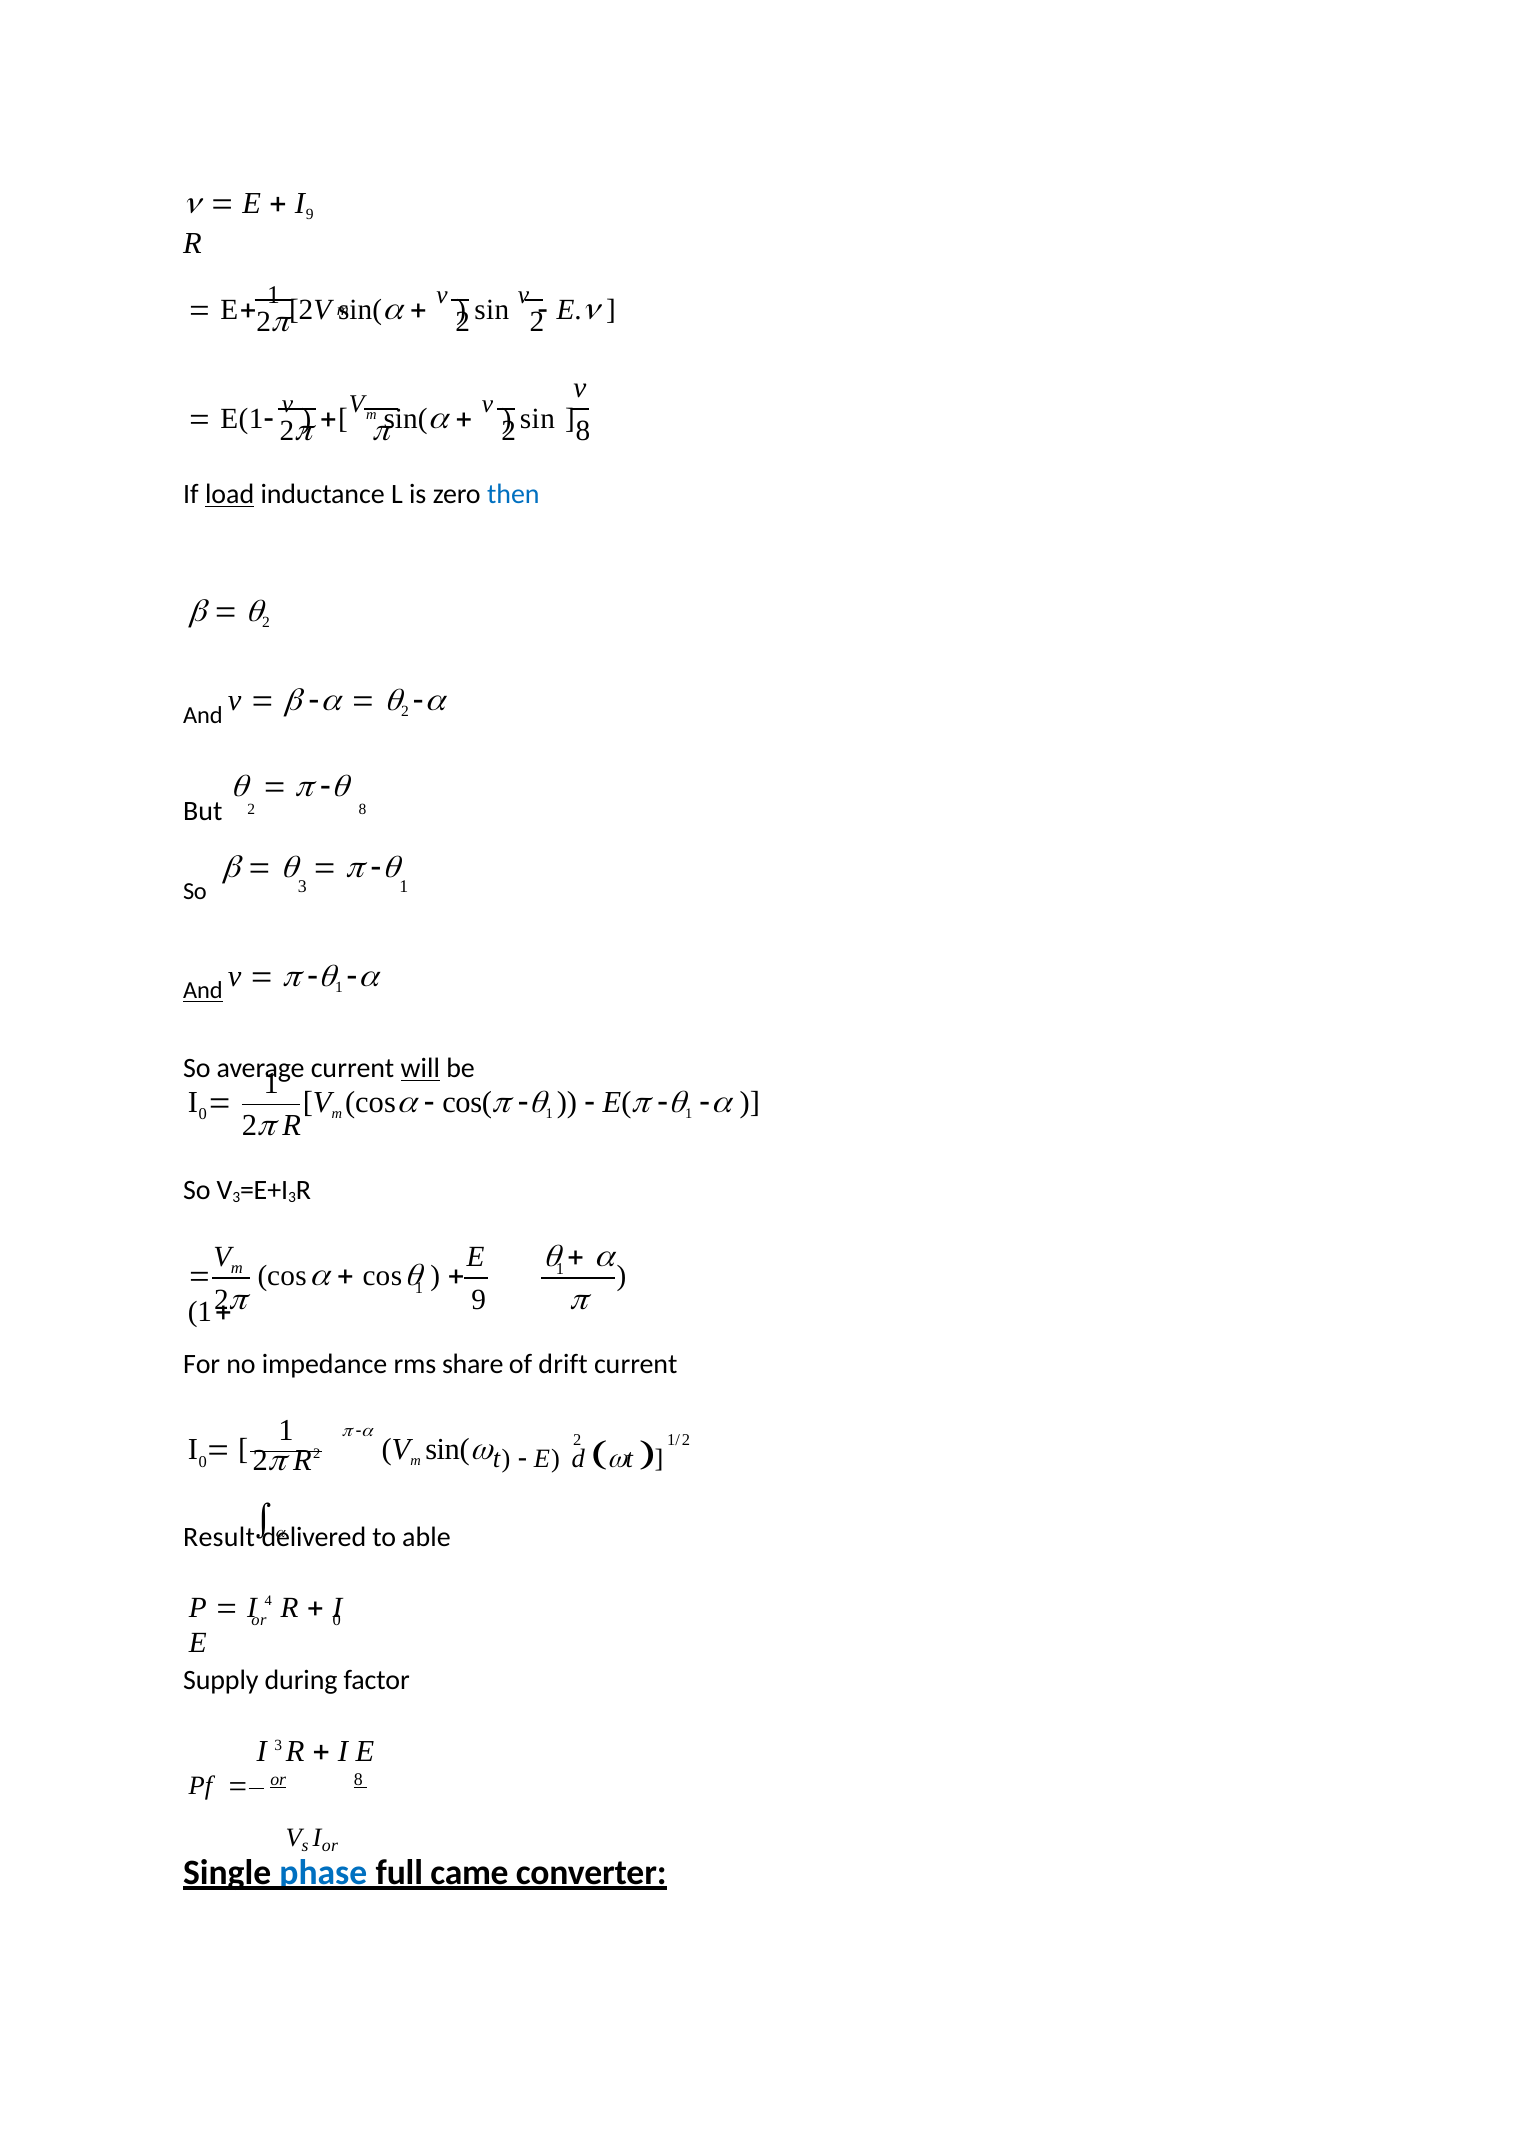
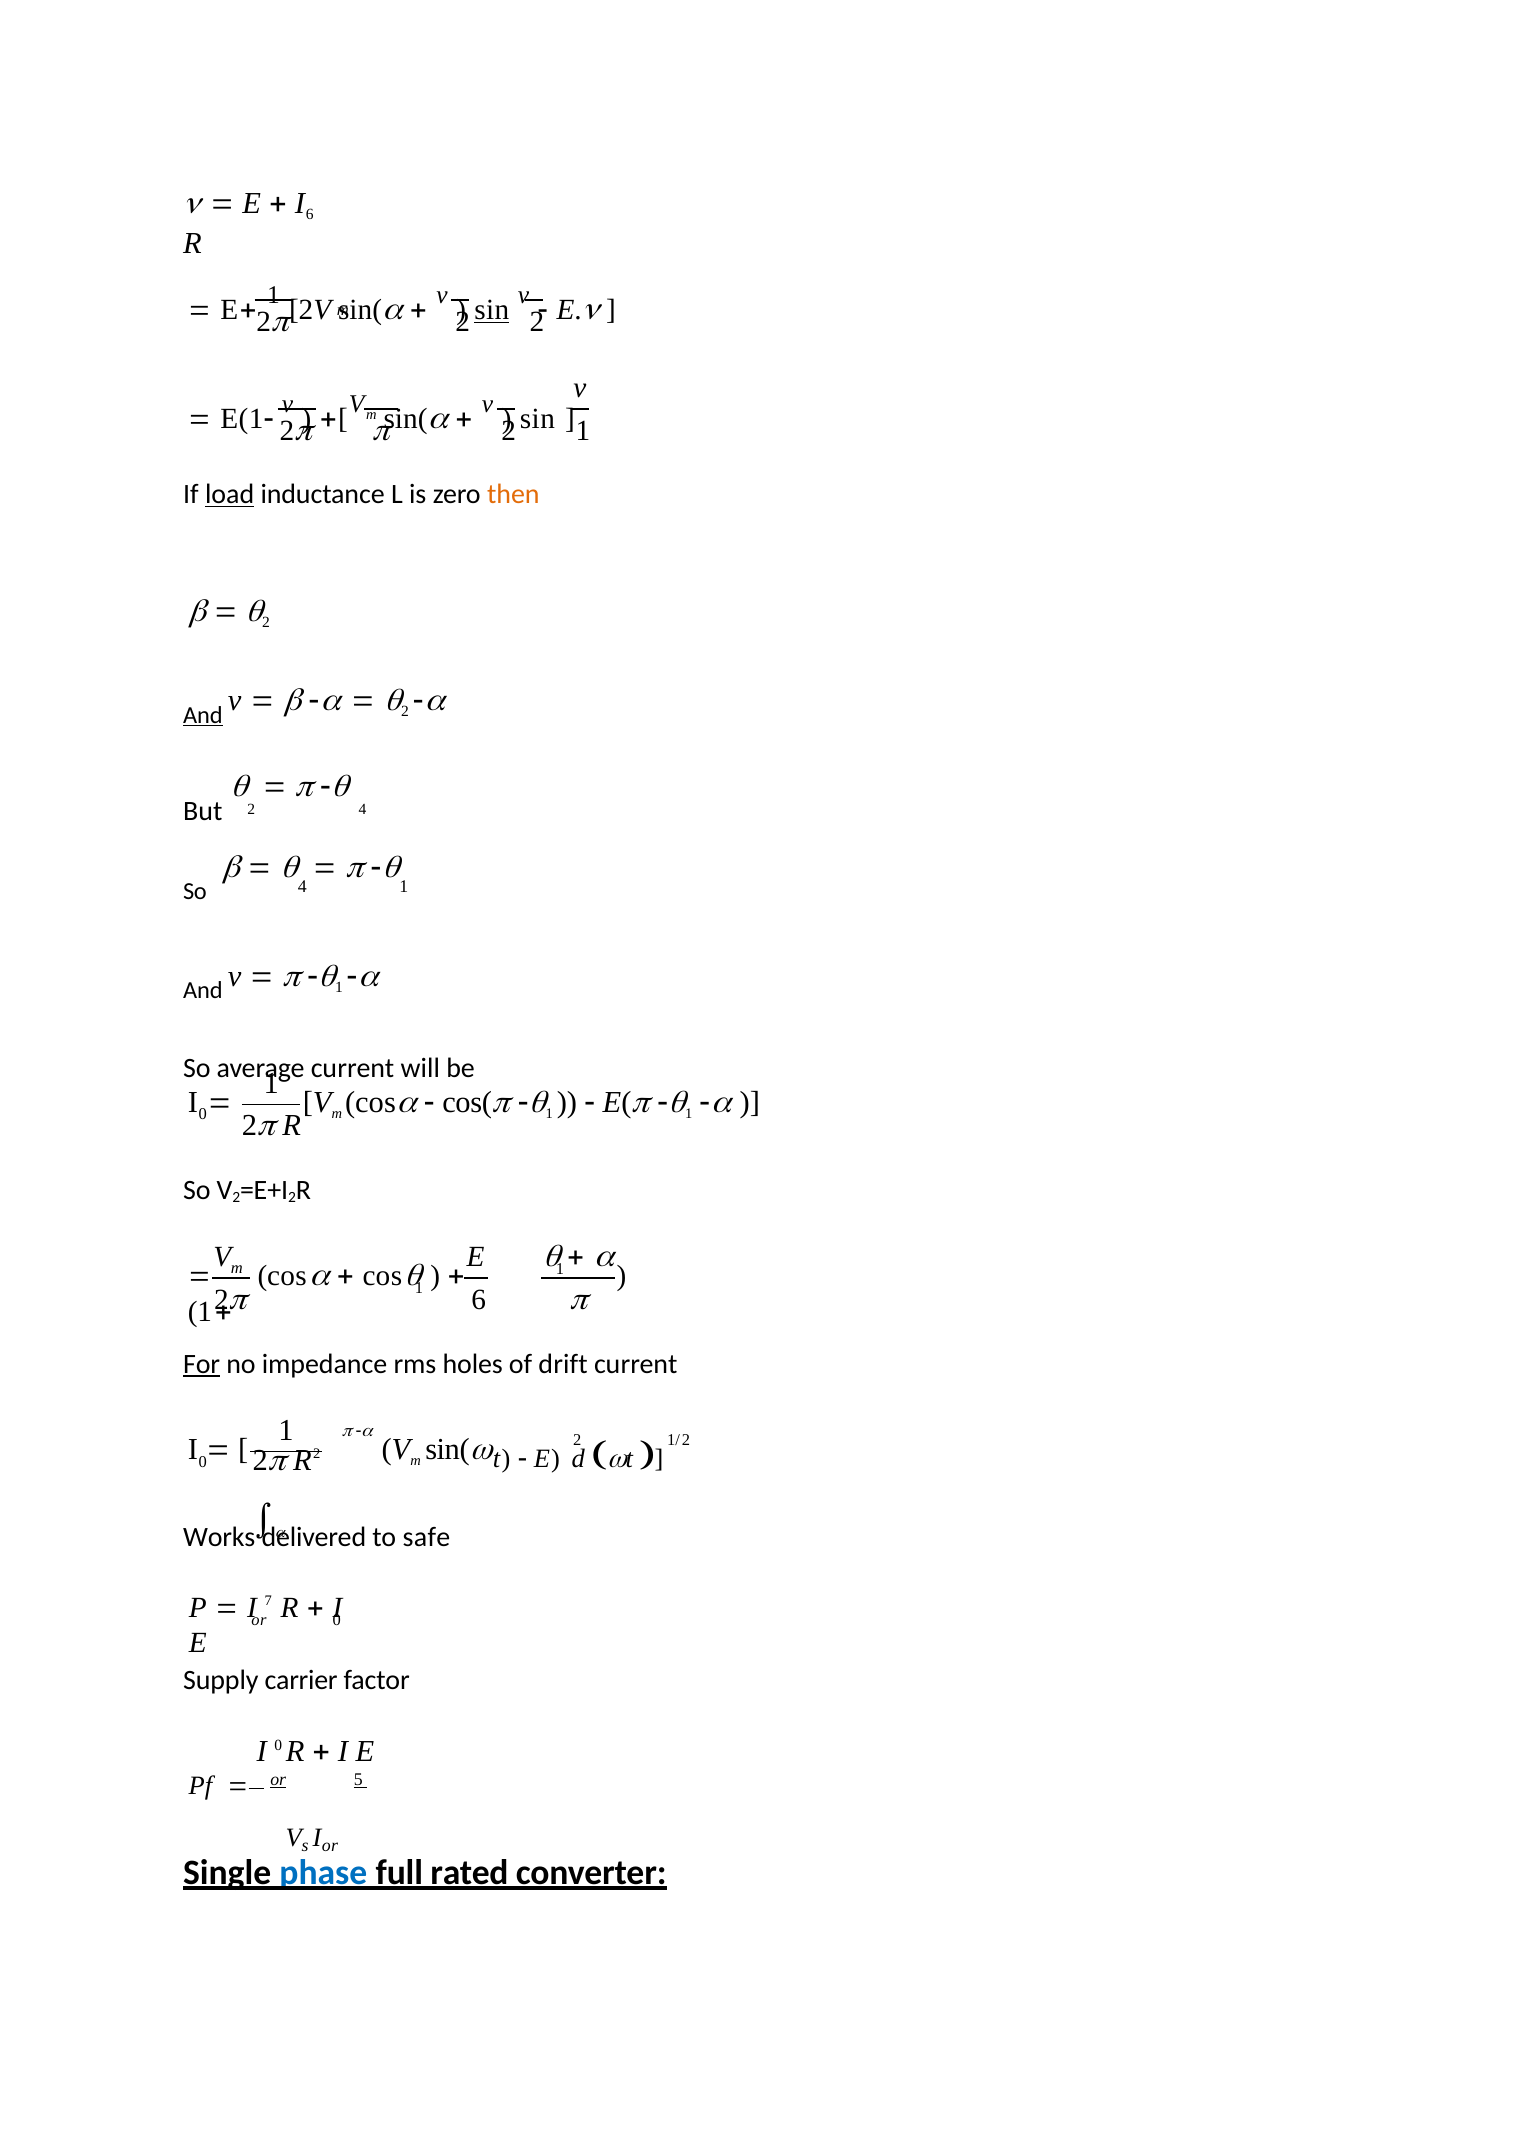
I 9: 9 -> 6 (310, 215)
sin underline: none -> present (492, 310)
8: 8 -> 1 (583, 430)
then colour: blue -> orange (513, 494)
And underline: none -> present (203, 715)
But 2 8: 8 -> 4 (362, 809)
So 3: 3 -> 4 (302, 887)
And underline: present -> none (203, 990)
will underline: present -> none (420, 1068)
V 3: 3 -> 2 (236, 1197)
3: 3 -> 2 (292, 1197)
2 9: 9 -> 6 (479, 1299)
For underline: none -> present (202, 1364)
share: share -> holes (473, 1364)
Result: Result -> Works (219, 1537)
able: able -> safe (426, 1537)
4: 4 -> 7 (268, 1600)
during: during -> carrier (301, 1680)
I 3: 3 -> 0 (278, 1745)
or 8: 8 -> 5 (358, 1778)
came: came -> rated (470, 1872)
